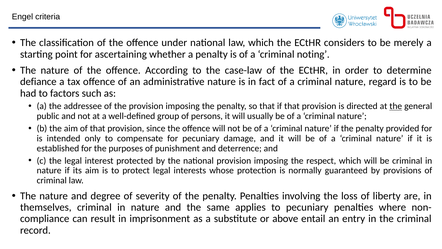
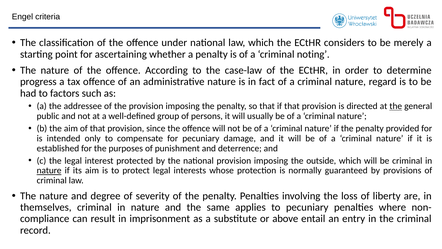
defiance: defiance -> progress (38, 82)
respect: respect -> outside (321, 160)
nature underline: none -> present (49, 170)
